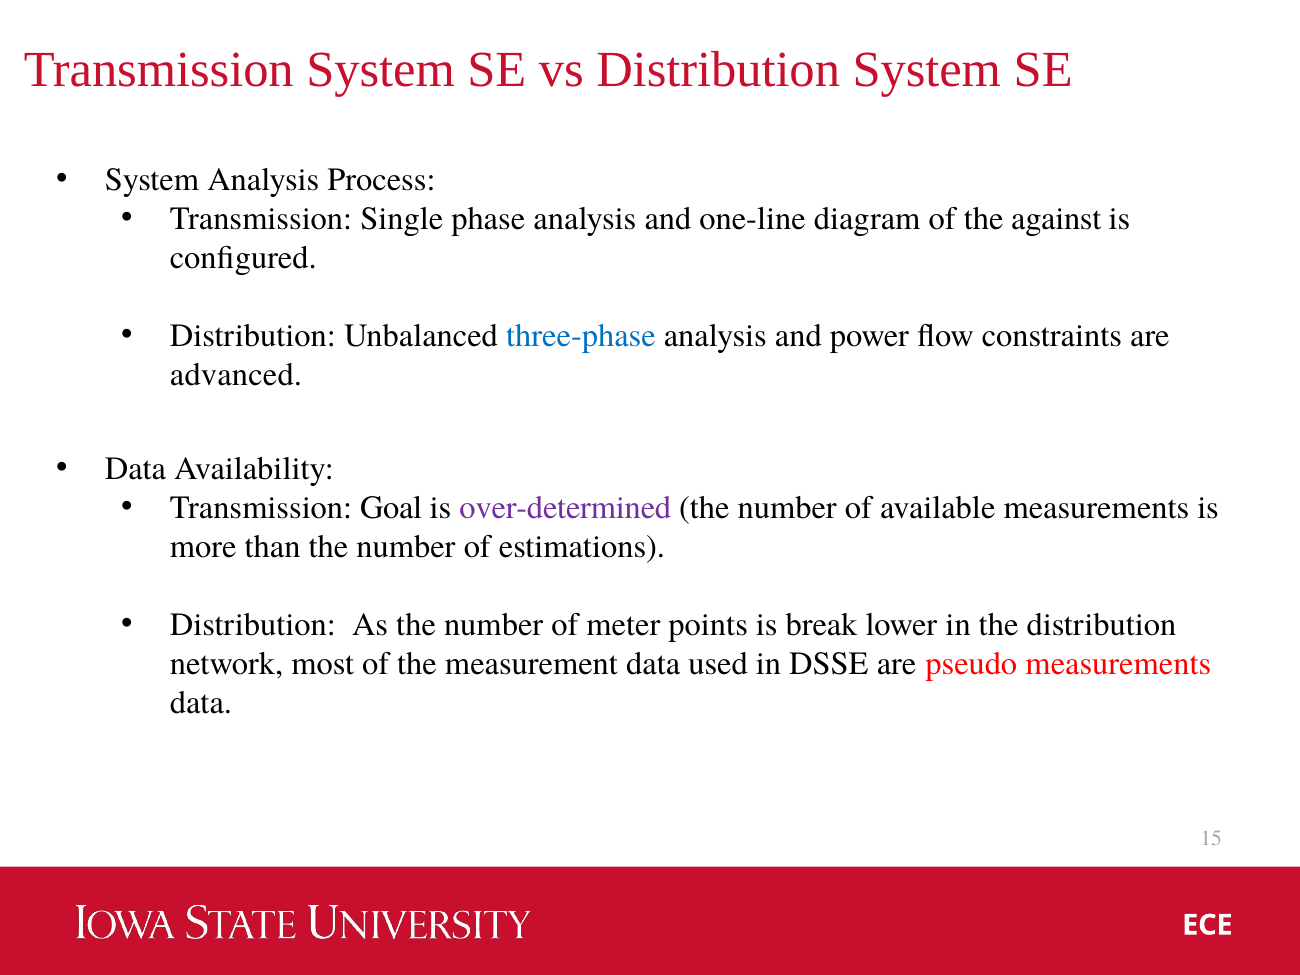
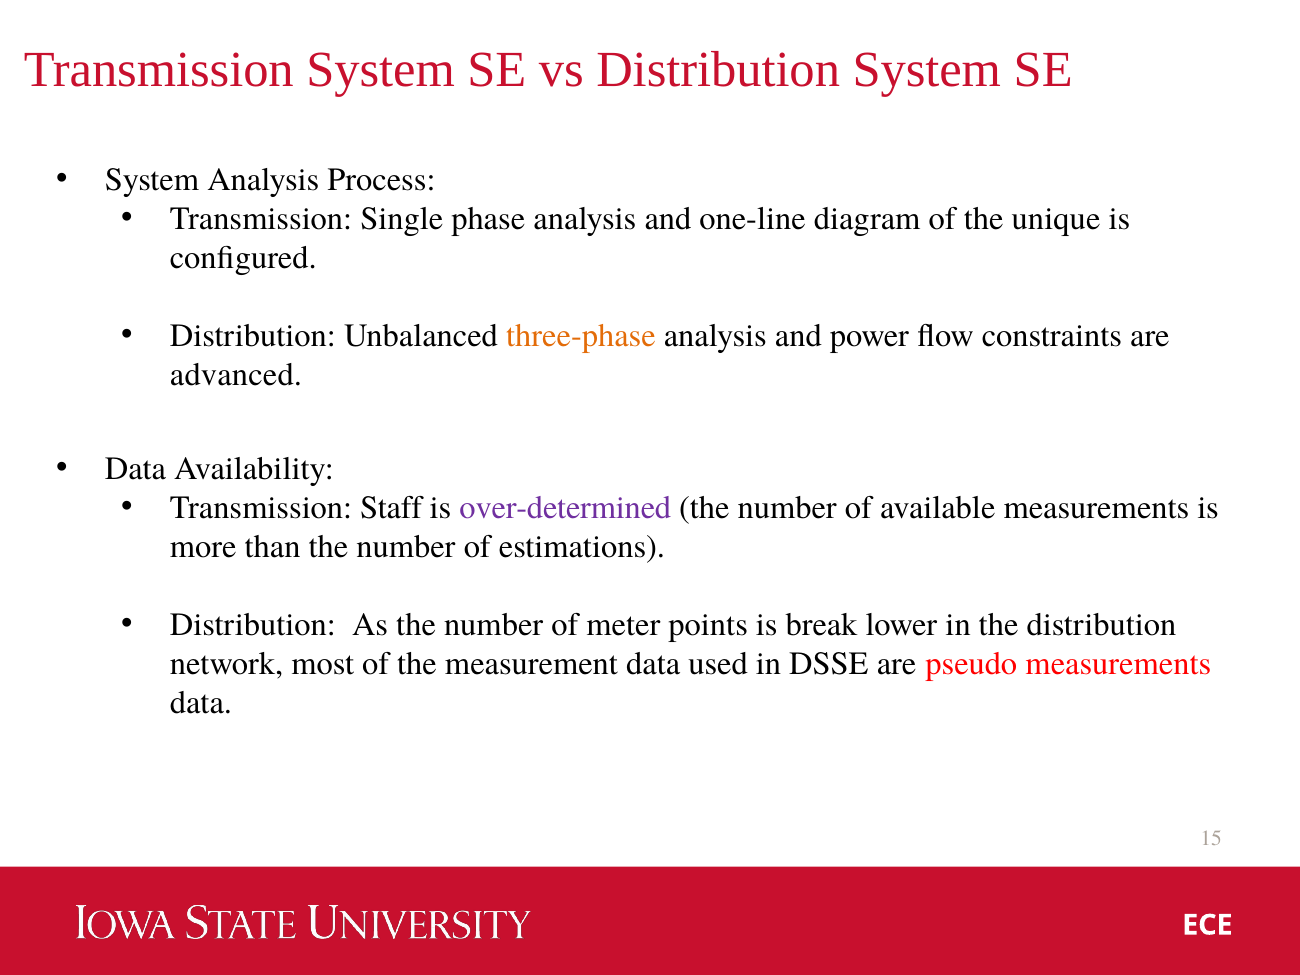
against: against -> unique (1056, 219)
three-phase colour: blue -> orange (581, 336)
Goal: Goal -> Staff (391, 508)
